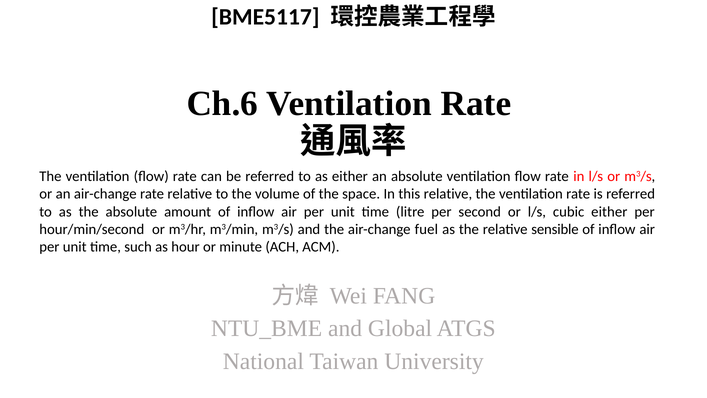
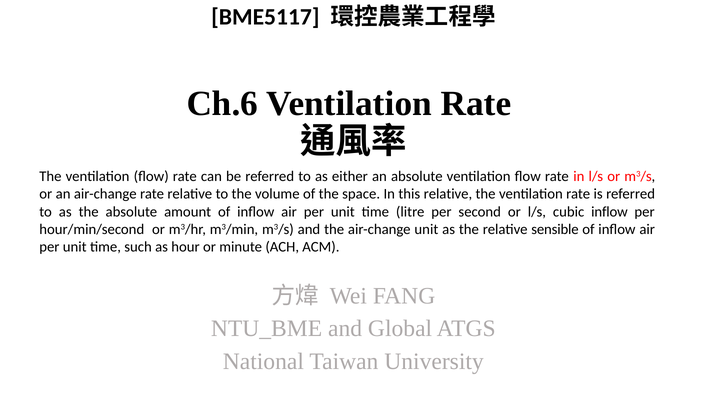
cubic either: either -> inflow (609, 211)
air-change fuel: fuel -> unit (426, 229)
